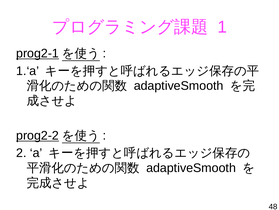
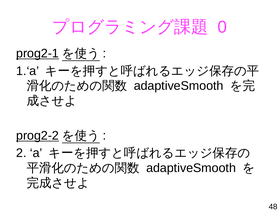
1: 1 -> 0 (222, 27)
